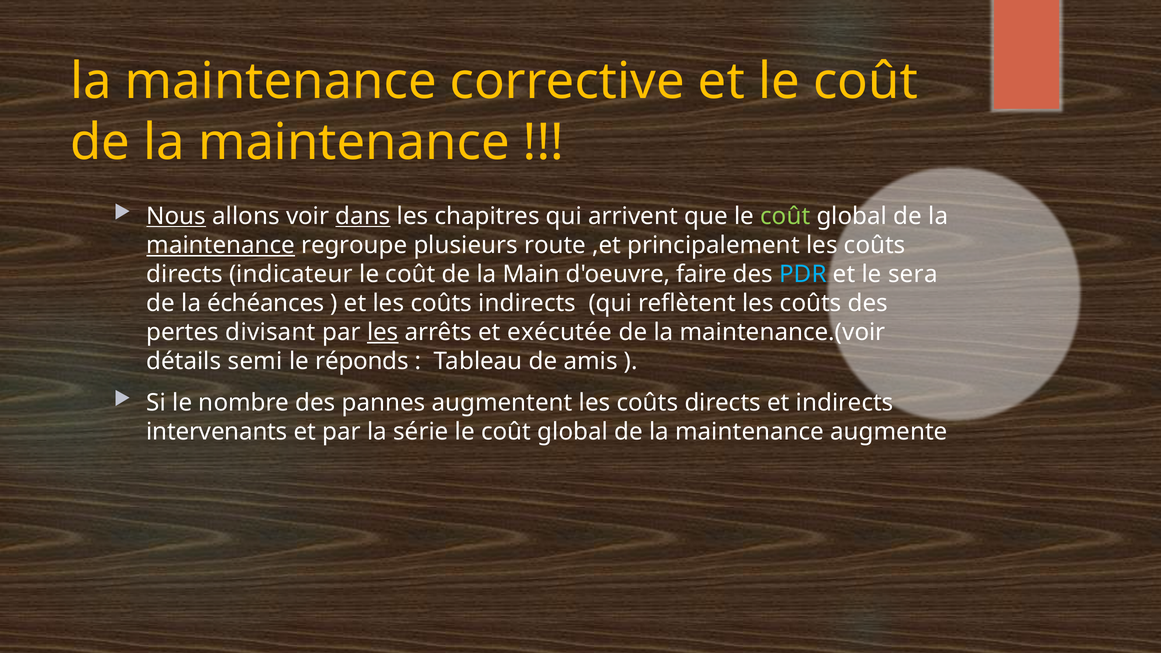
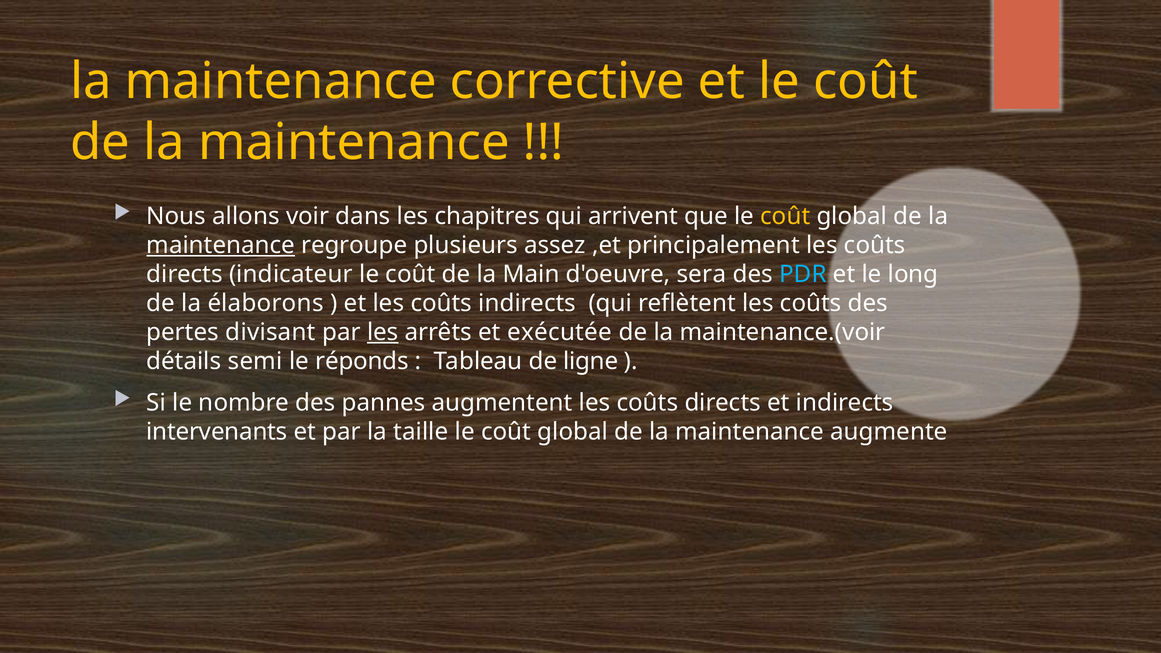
Nous underline: present -> none (176, 216)
dans underline: present -> none (363, 216)
coût colour: light green -> yellow (785, 216)
route: route -> assez (555, 245)
faire: faire -> sera (701, 274)
sera: sera -> long (913, 274)
échéances: échéances -> élaborons (266, 303)
amis: amis -> ligne (591, 361)
série: série -> taille (421, 432)
